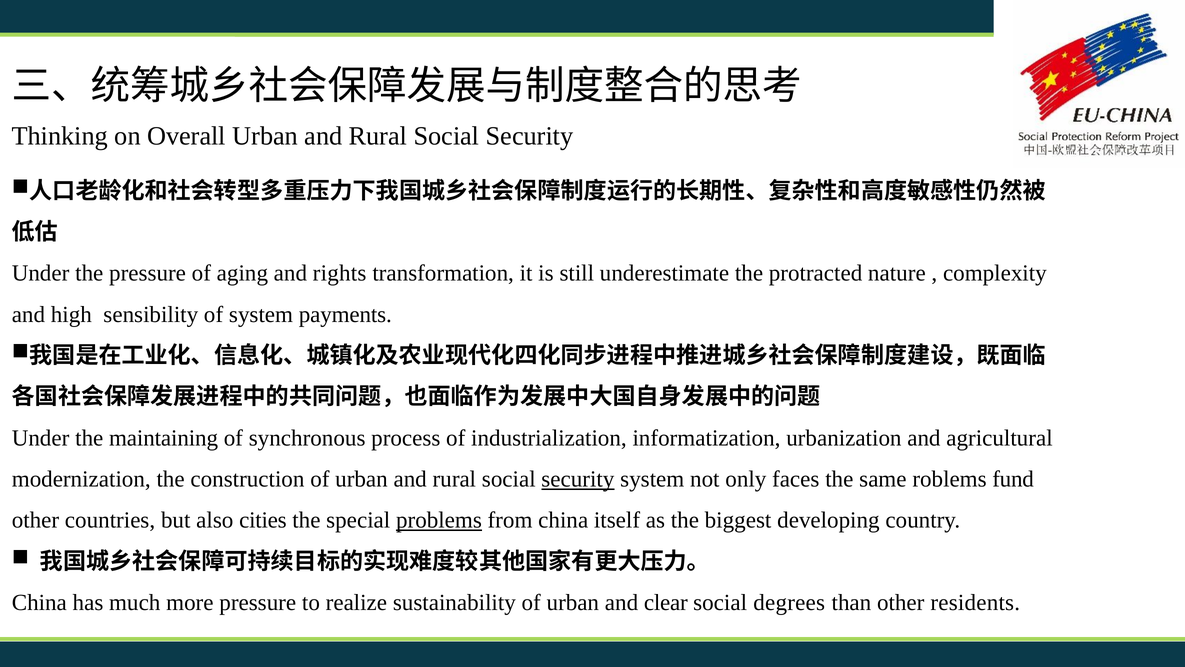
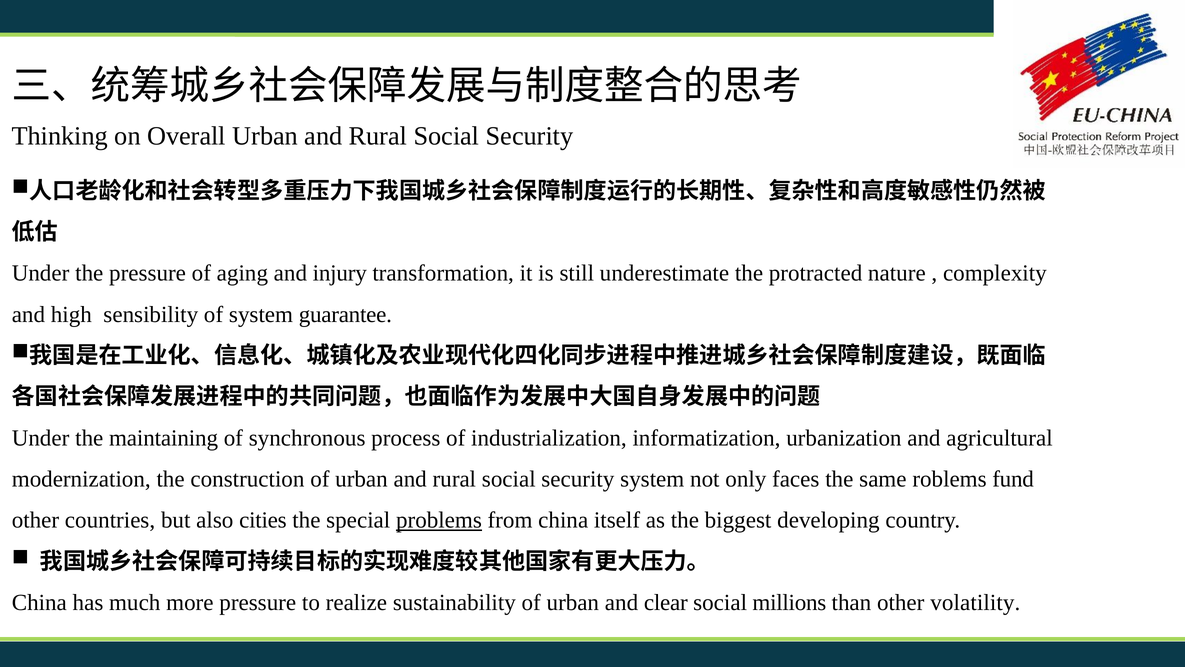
rights: rights -> injury (340, 273)
payments: payments -> guarantee (345, 314)
security underline: present -> none (578, 479)
degrees: degrees -> millions (789, 602)
residents: residents -> volatility (975, 602)
